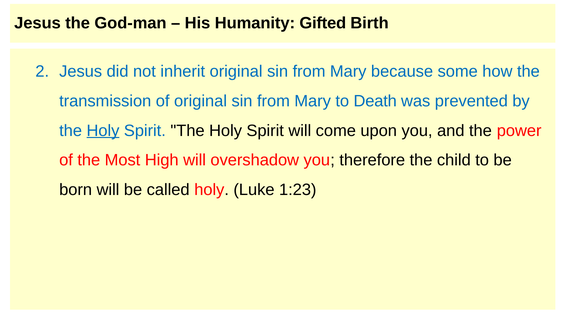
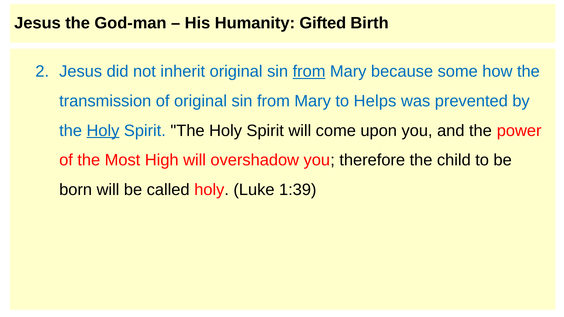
from underline: none -> present (309, 72)
Death: Death -> Helps (375, 101)
1:23: 1:23 -> 1:39 (298, 190)
